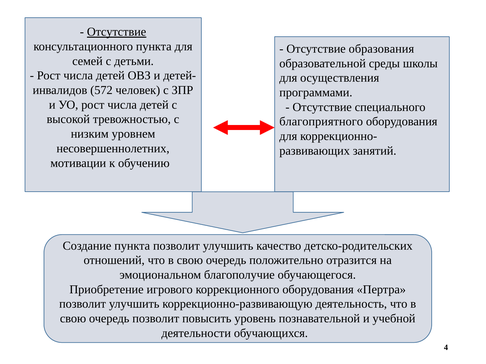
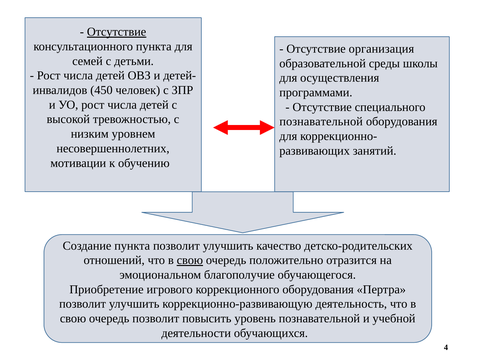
образования: образования -> организация (381, 49)
572: 572 -> 450 (101, 90)
благоприятного: благоприятного -> познавательной (321, 122)
свою underline: none -> present (190, 261)
